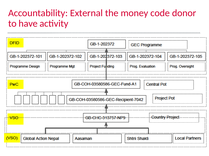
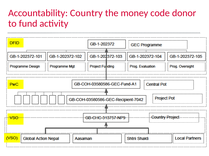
External: External -> Country (86, 13)
have: have -> fund (28, 24)
